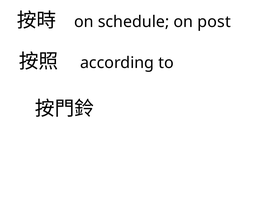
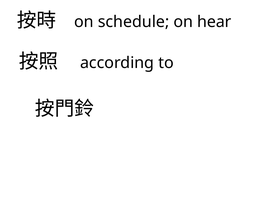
post: post -> hear (214, 22)
